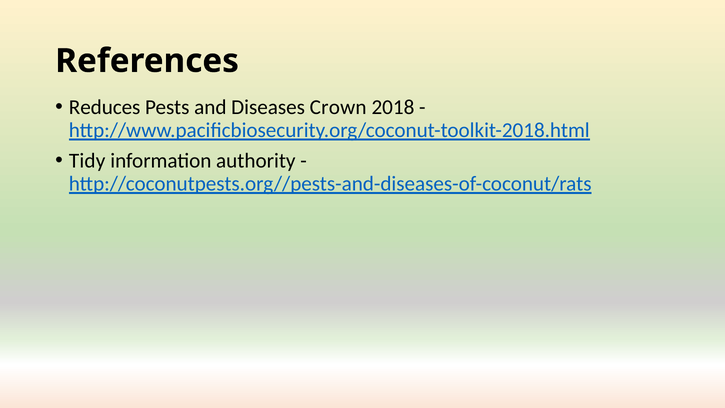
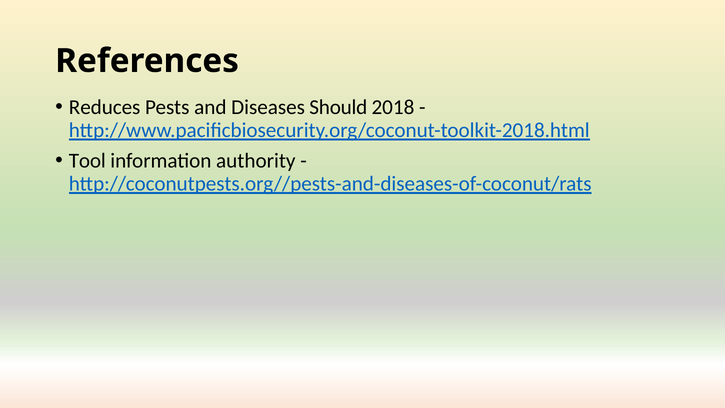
Crown: Crown -> Should (338, 107)
Tidy: Tidy -> Tool (87, 161)
